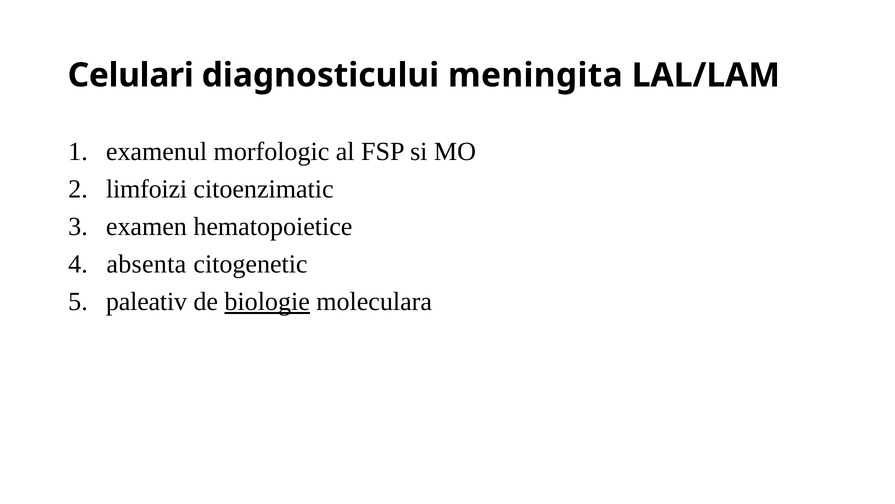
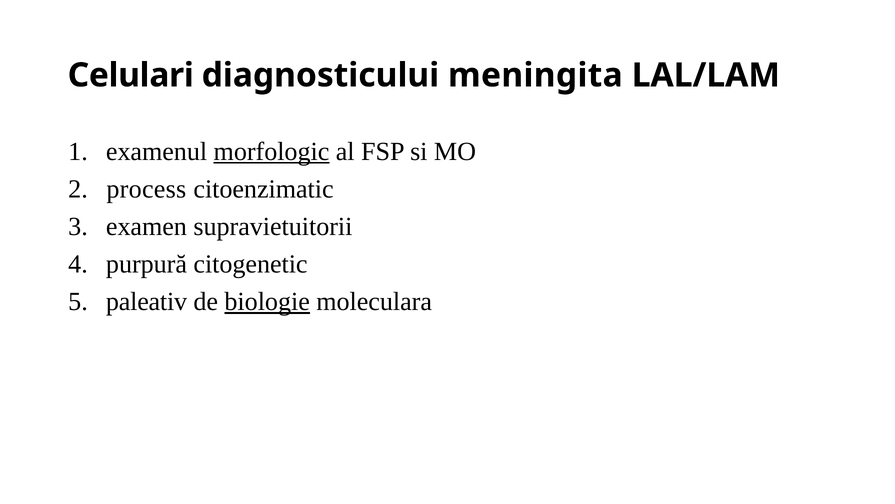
morfologic underline: none -> present (271, 151)
limfoizi: limfoizi -> process (146, 189)
hematopoietice: hematopoietice -> supravietuitorii (273, 226)
absenta: absenta -> purpură (146, 264)
